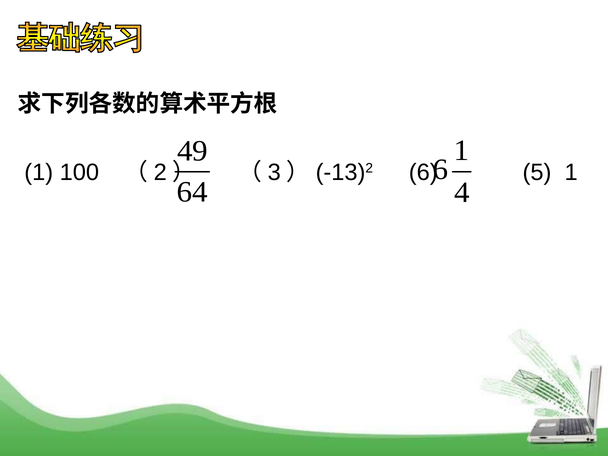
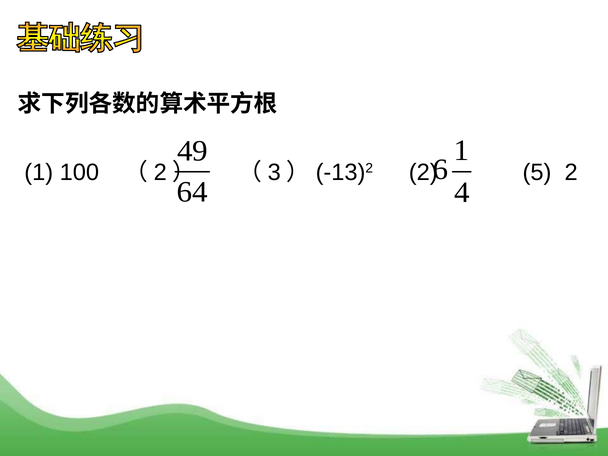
6: 6 -> 2 (423, 172)
5 1: 1 -> 2 (571, 172)
